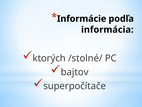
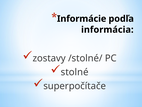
ktorých: ktorých -> zostavy (49, 58)
bajtov: bajtov -> stolné (75, 72)
